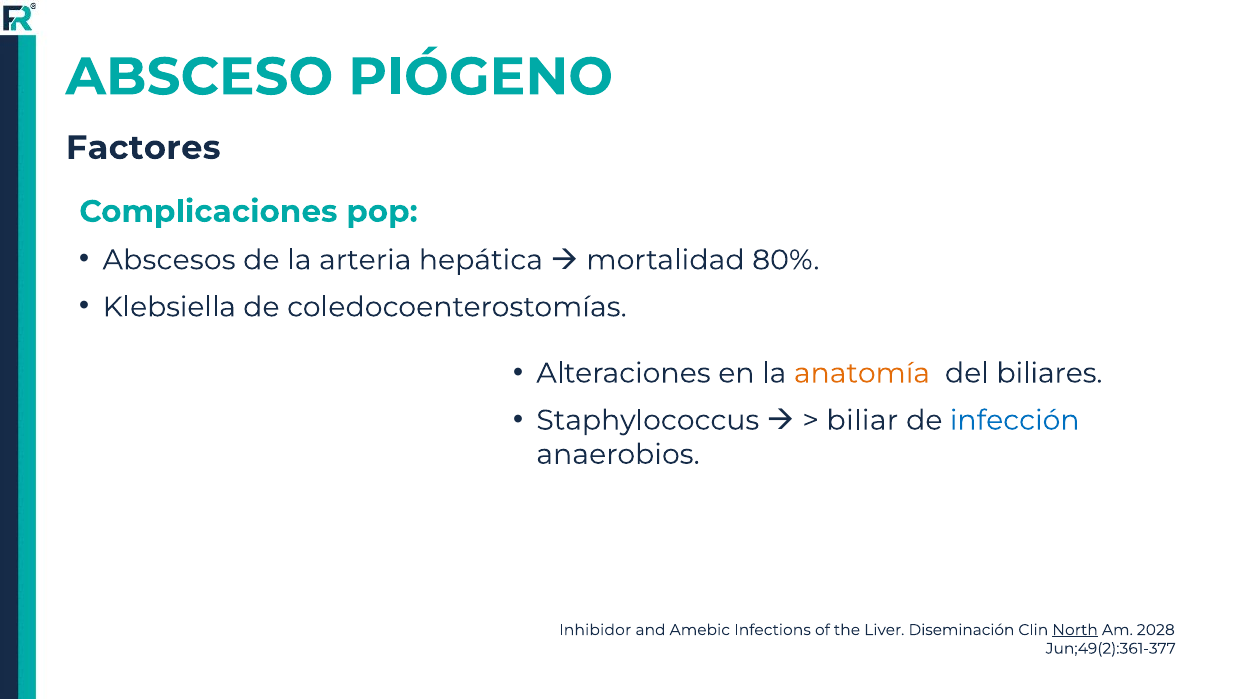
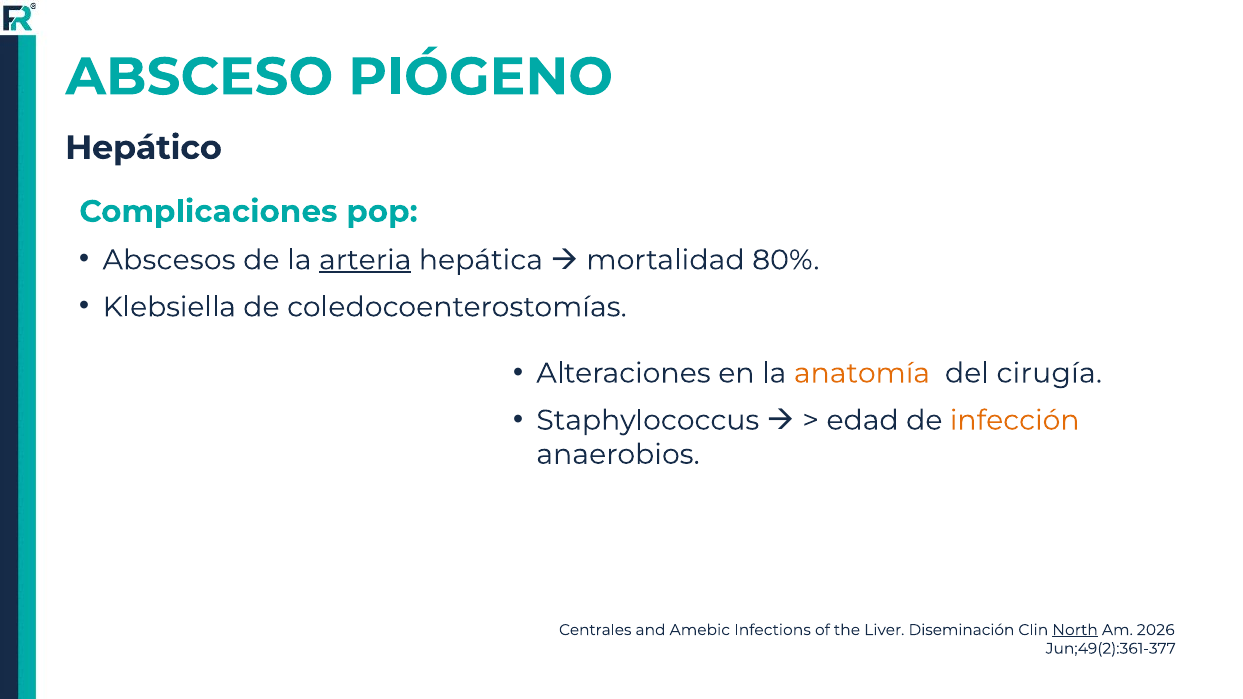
Factores: Factores -> Hepático (144, 148)
arteria underline: none -> present (365, 260)
biliares: biliares -> cirugía (1049, 373)
biliar: biliar -> edad (863, 420)
infección colour: blue -> orange (1015, 420)
Inhibidor: Inhibidor -> Centrales (595, 630)
2028: 2028 -> 2026 (1156, 630)
